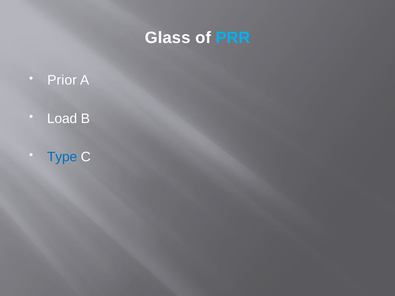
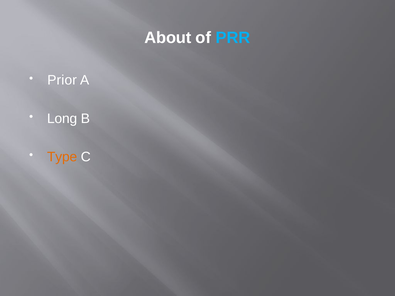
Glass: Glass -> About (168, 38)
Load: Load -> Long (62, 119)
Type colour: blue -> orange (62, 157)
